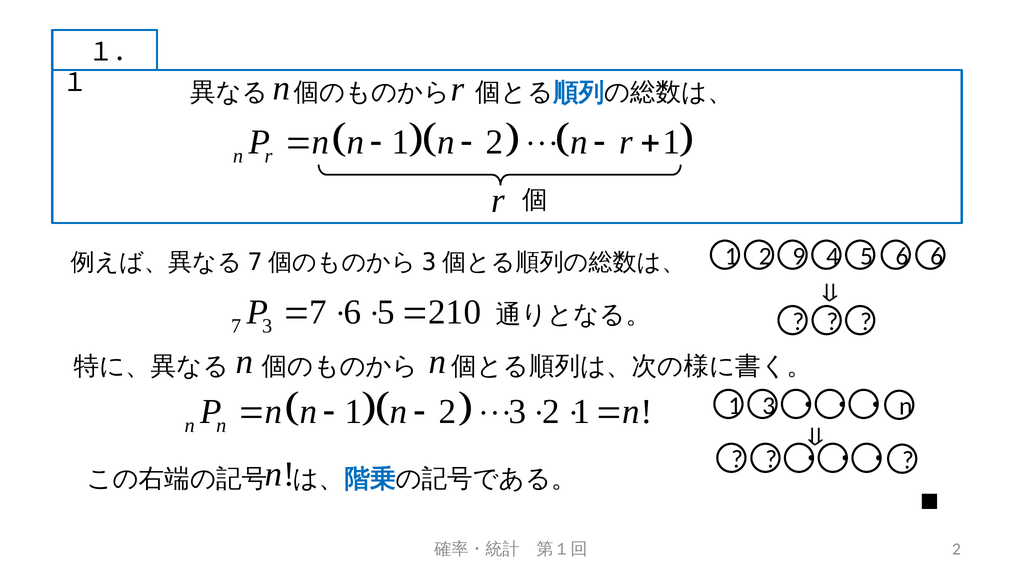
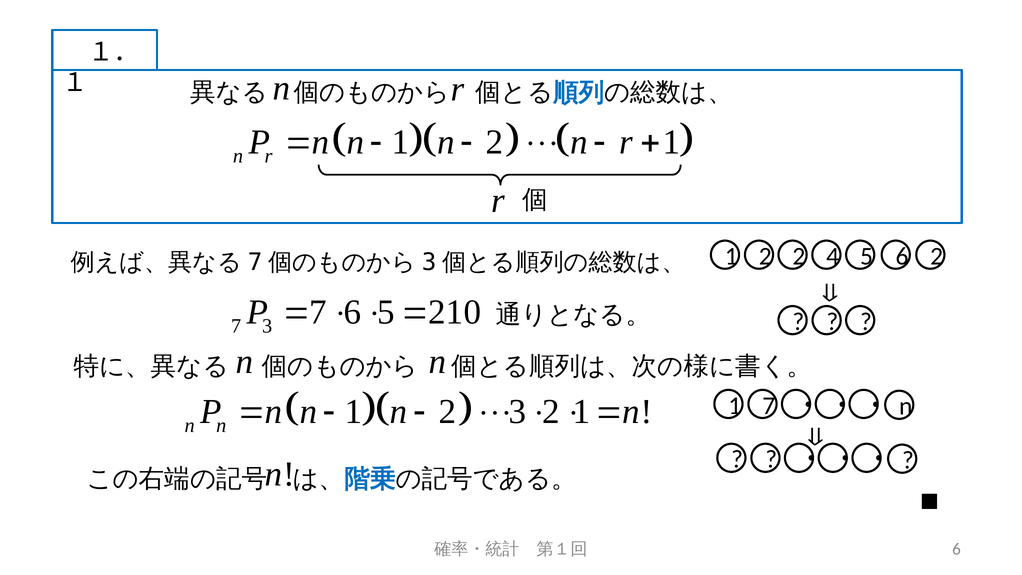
2 9: 9 -> 2 (799, 256)
6 6: 6 -> 2 (937, 256)
1 3: 3 -> 7 (769, 406)
2: 2 -> 6 (956, 549)
